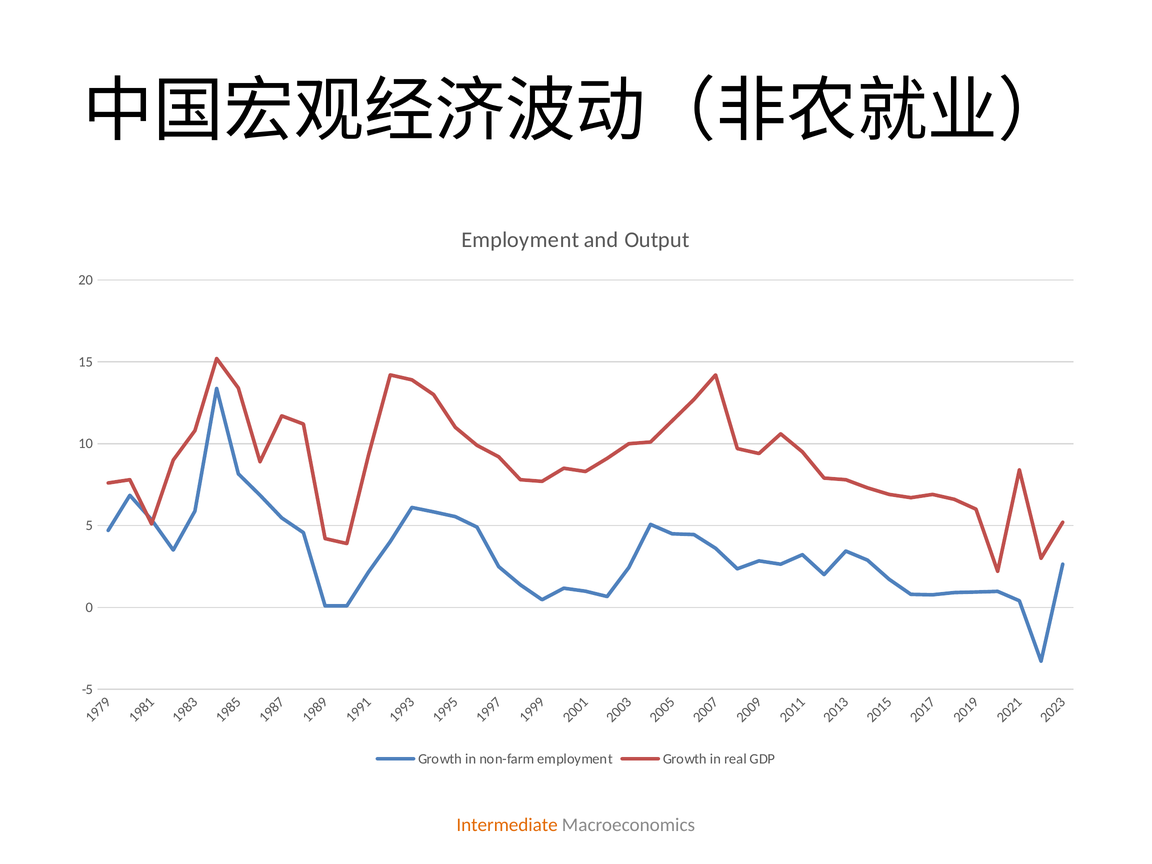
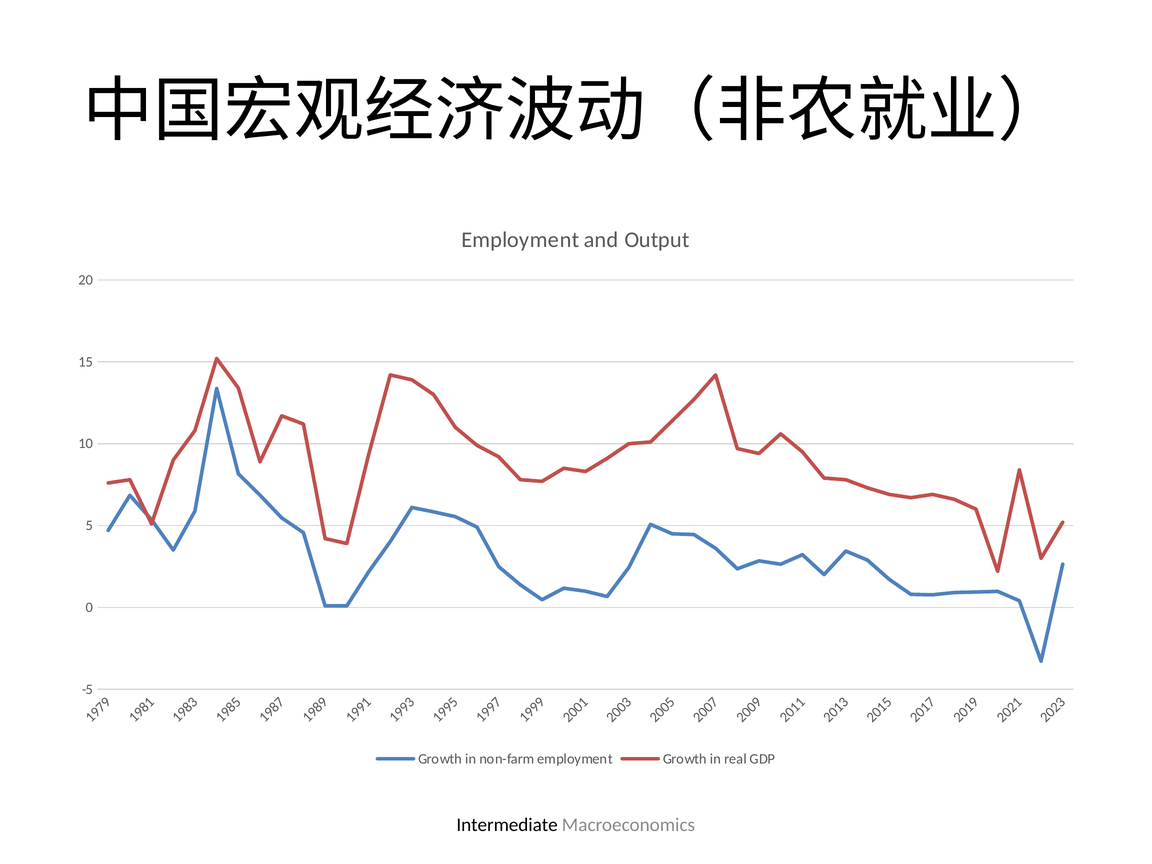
Intermediate colour: orange -> black (507, 825)
